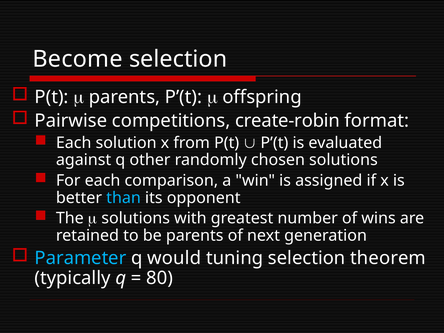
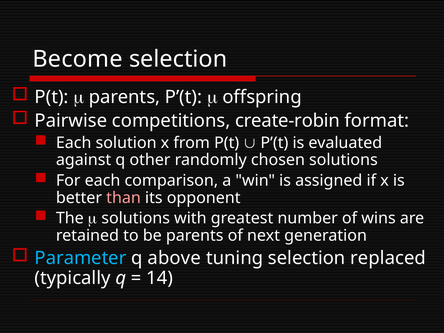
than colour: light blue -> pink (124, 198)
would: would -> above (174, 258)
theorem: theorem -> replaced (388, 258)
80: 80 -> 14 (160, 278)
